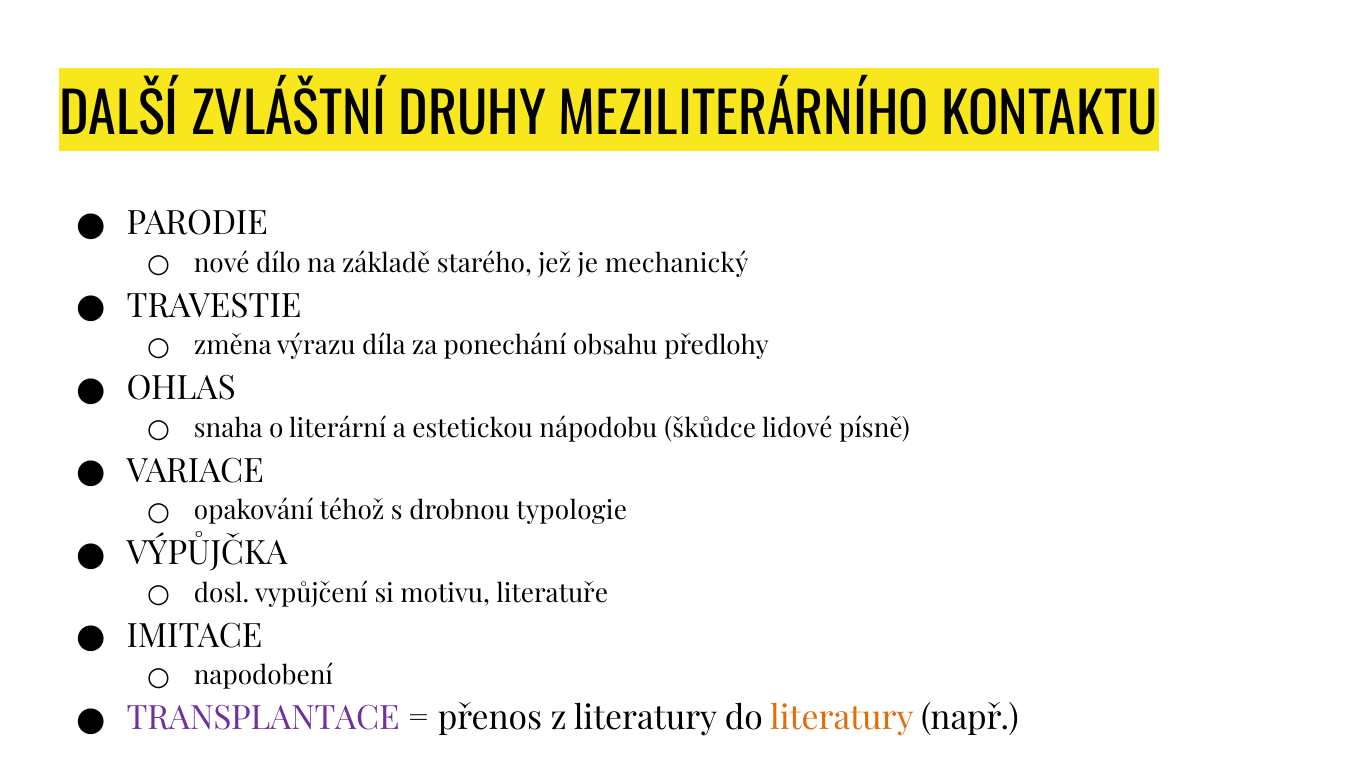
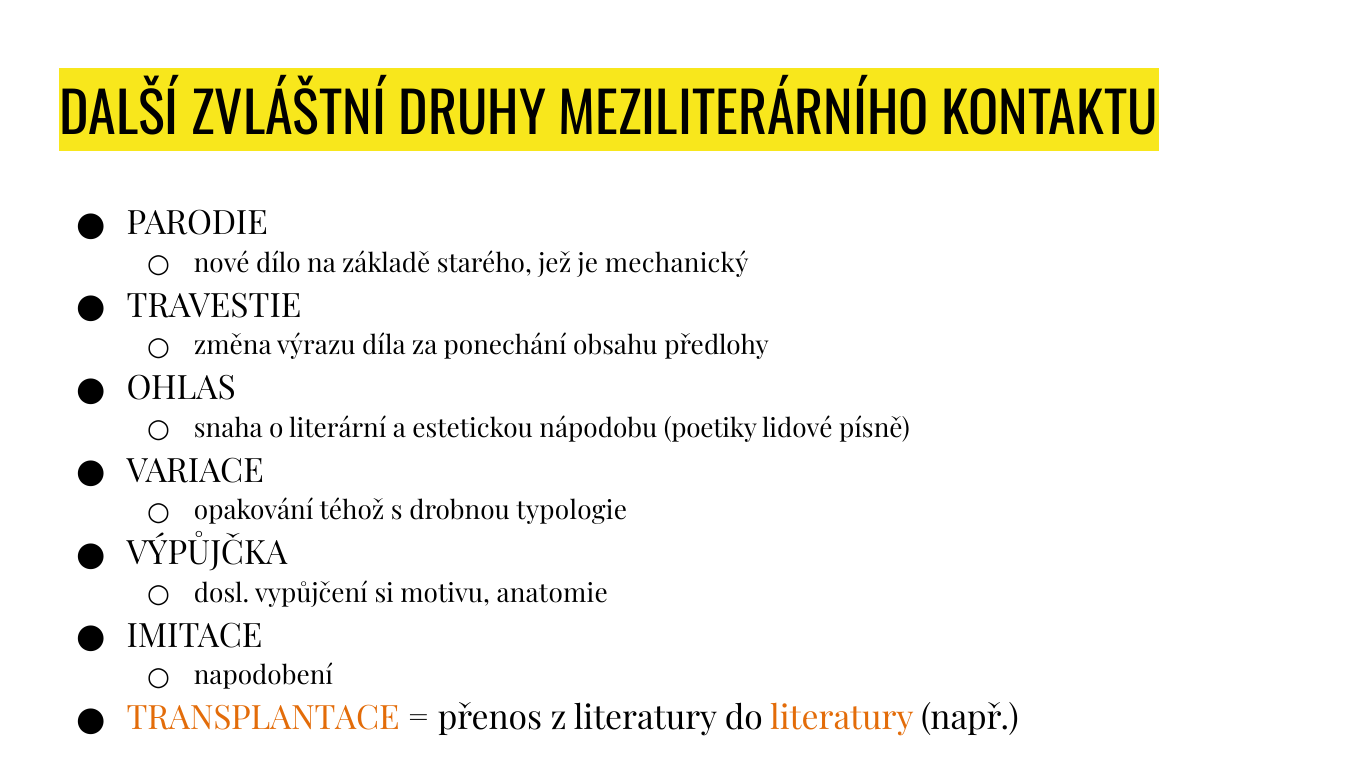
škůdce: škůdce -> poetiky (711, 429)
literatuře: literatuře -> anatomie (552, 594)
TRANSPLANTACE colour: purple -> orange (263, 719)
